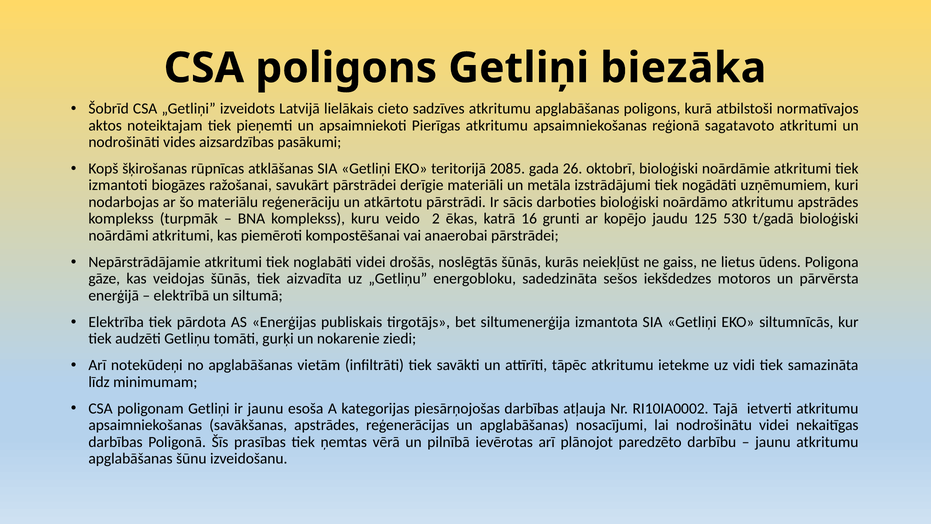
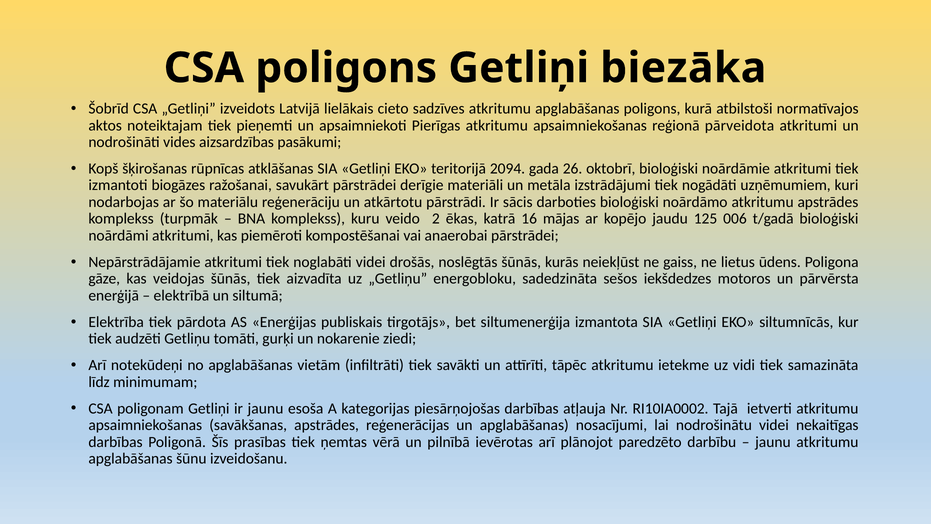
sagatavoto: sagatavoto -> pārveidota (739, 125)
2085: 2085 -> 2094 (508, 169)
grunti: grunti -> mājas (561, 219)
530: 530 -> 006 (735, 219)
